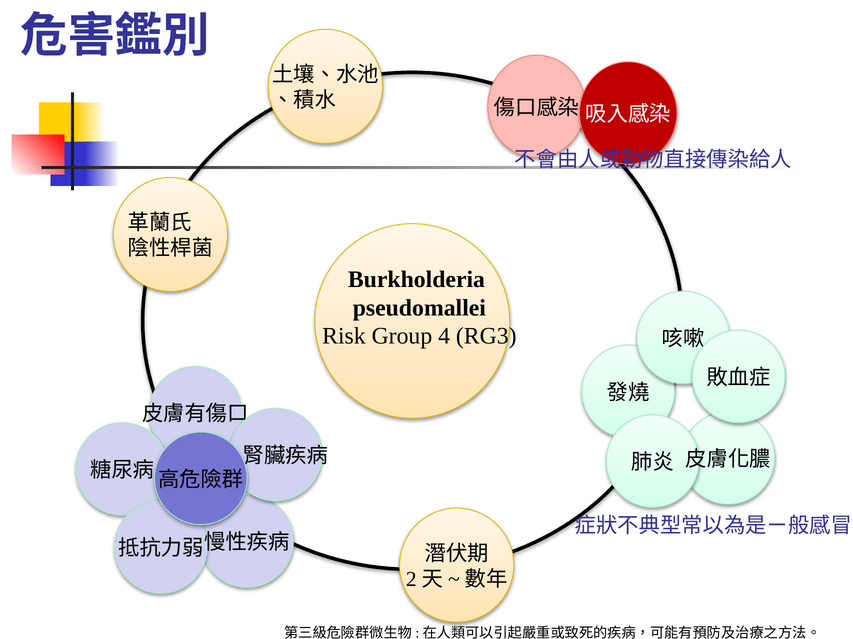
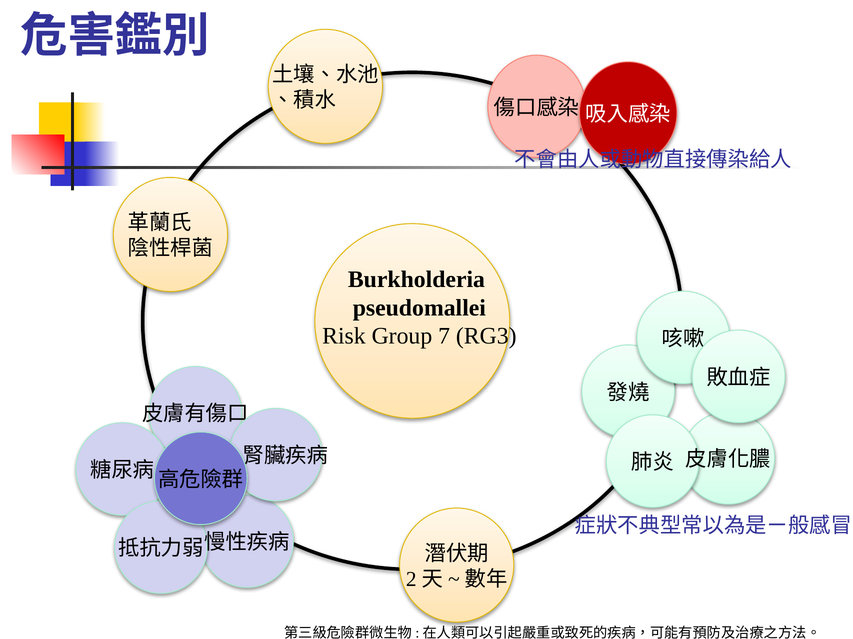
4: 4 -> 7 (444, 336)
